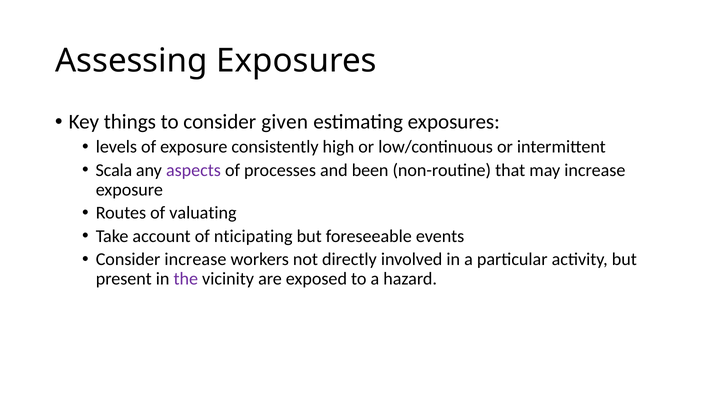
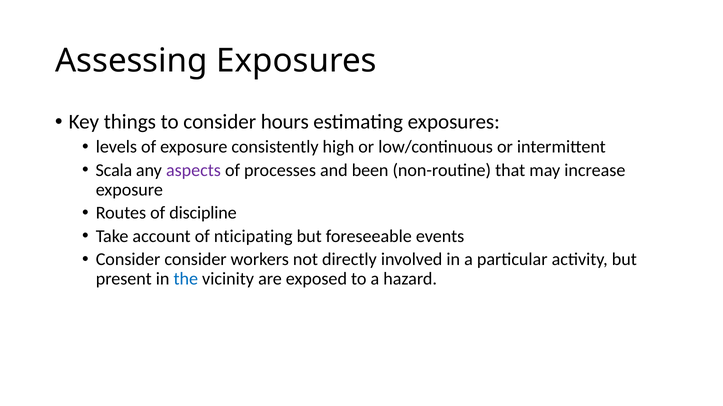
given: given -> hours (285, 122)
valuating: valuating -> discipline (203, 213)
Consider increase: increase -> consider (196, 260)
the colour: purple -> blue (186, 279)
